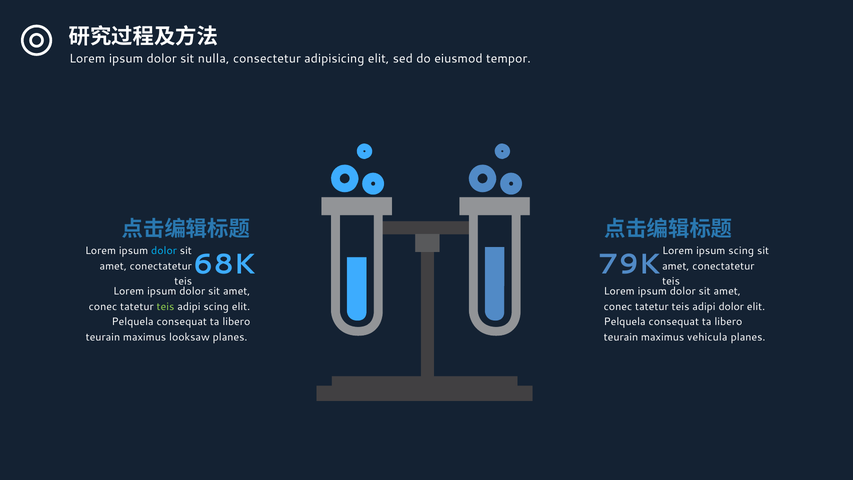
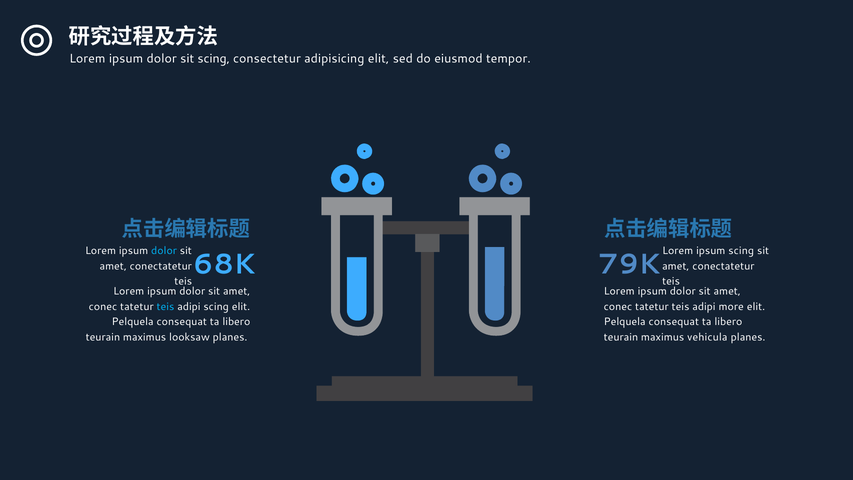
sit nulla: nulla -> scing (214, 59)
teis colour: light green -> light blue (165, 306)
adipi dolor: dolor -> more (731, 306)
